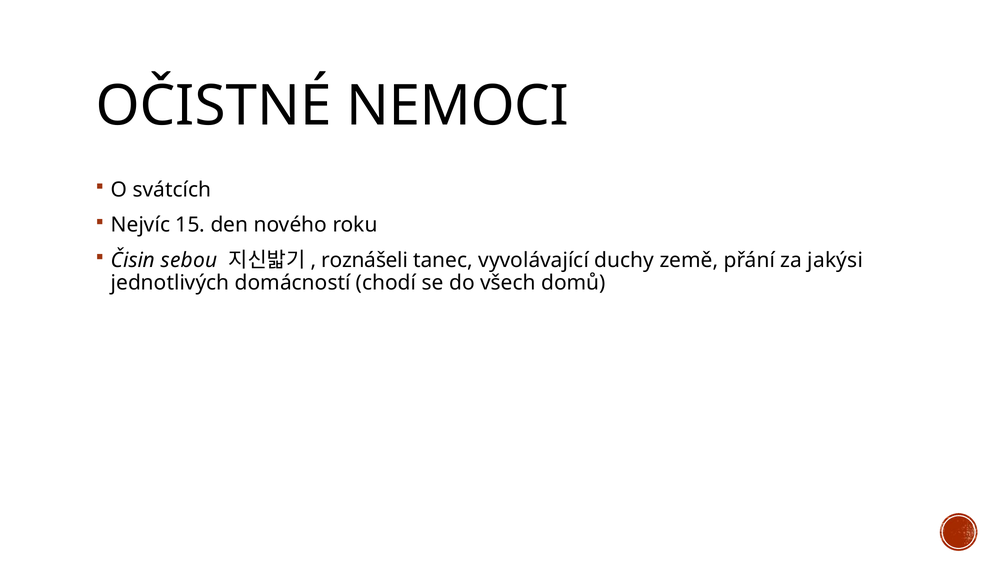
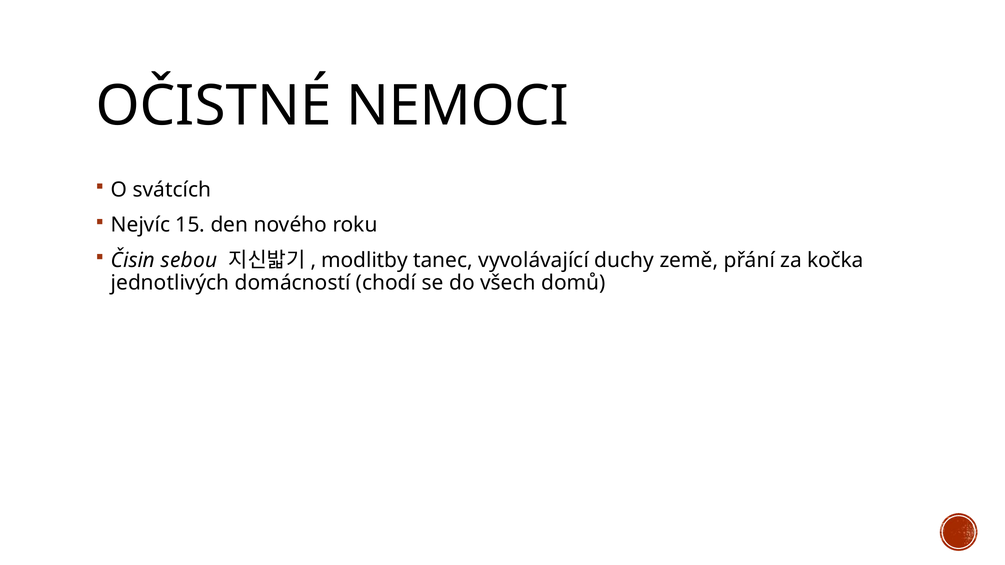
roznášeli: roznášeli -> modlitby (365, 260)
jakýsi: jakýsi -> kočka (835, 260)
